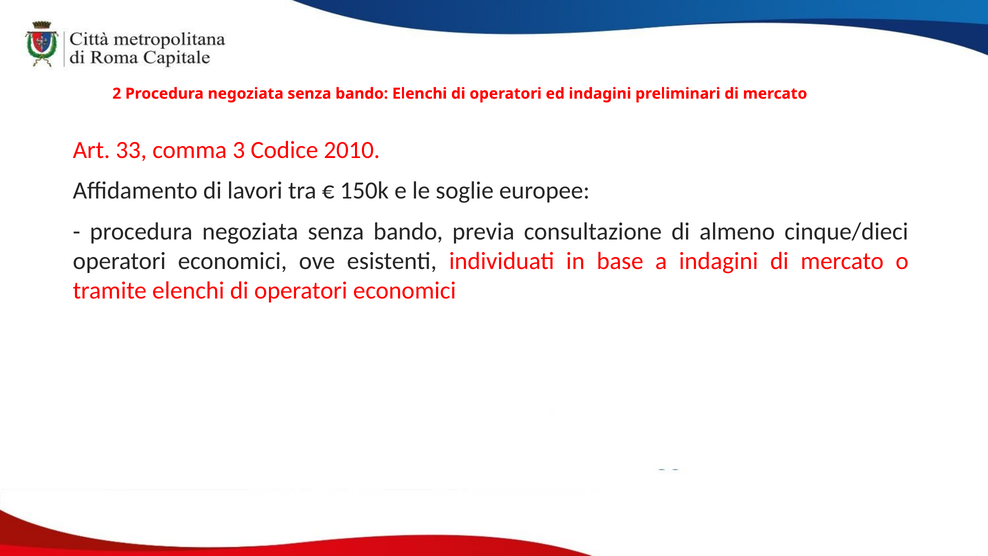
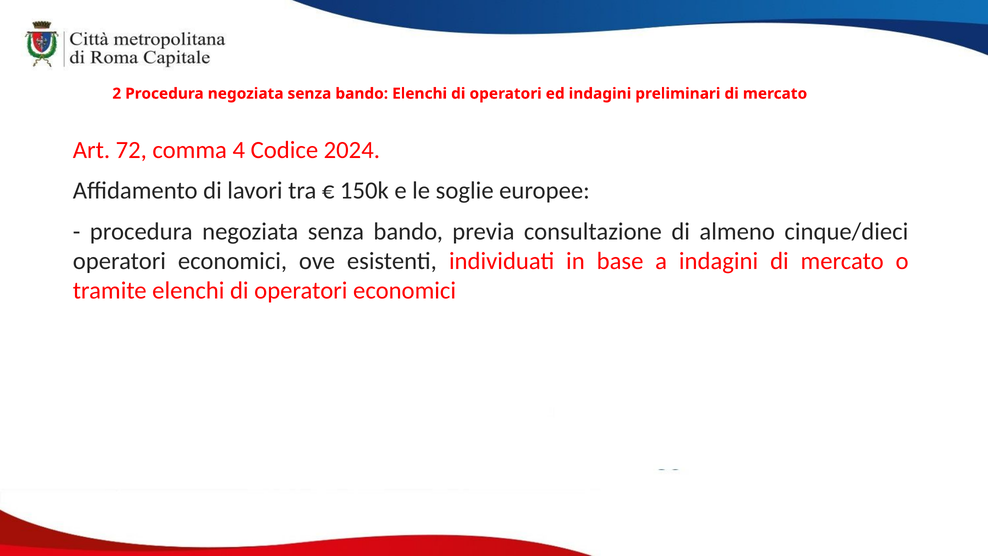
33: 33 -> 72 (131, 150)
3: 3 -> 4 (239, 150)
2010: 2010 -> 2024 (352, 150)
